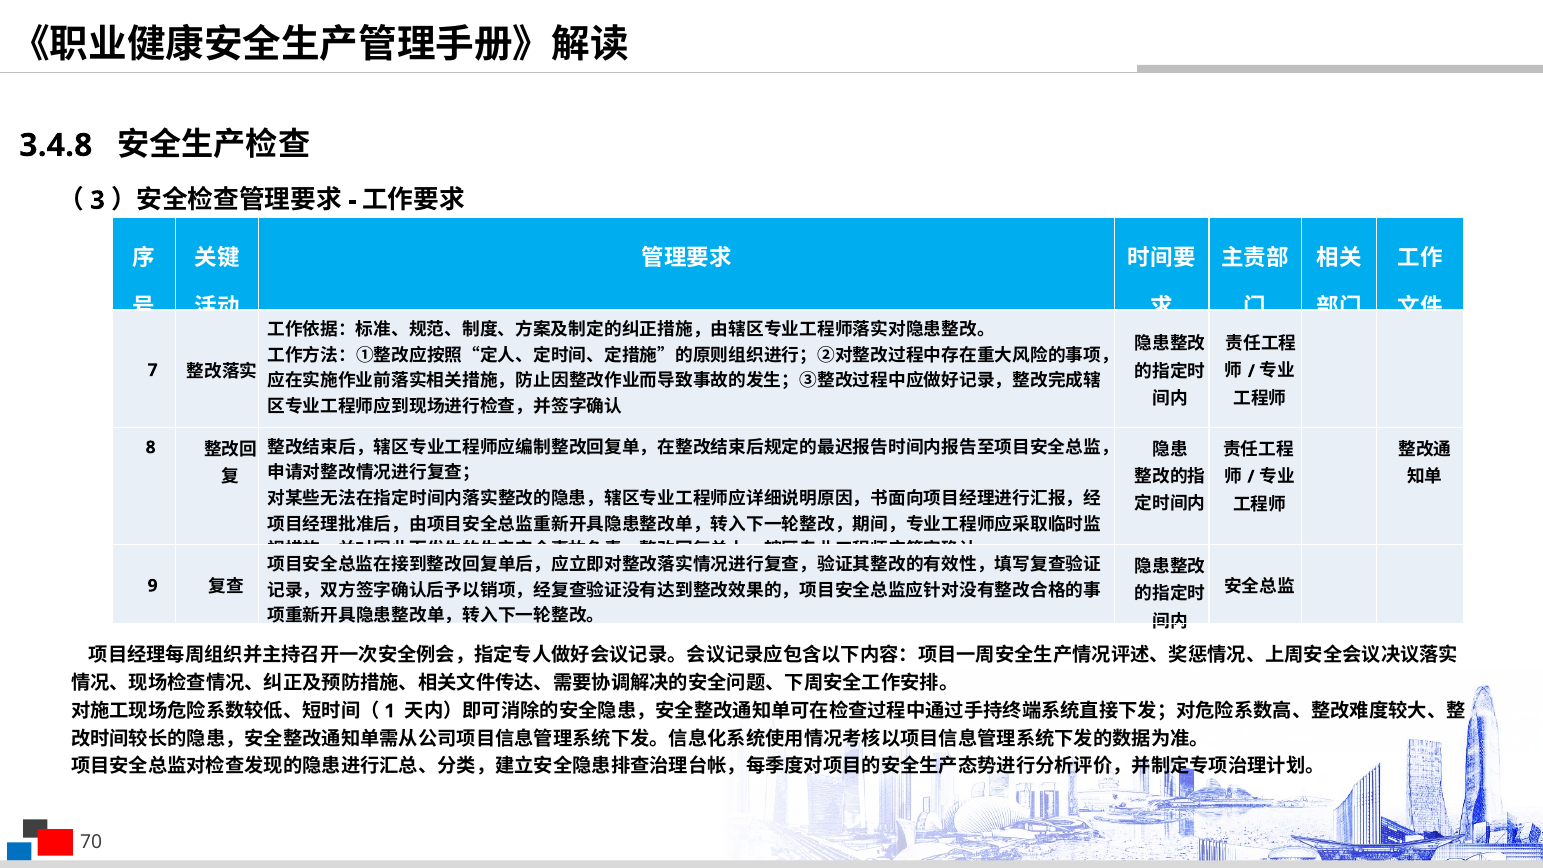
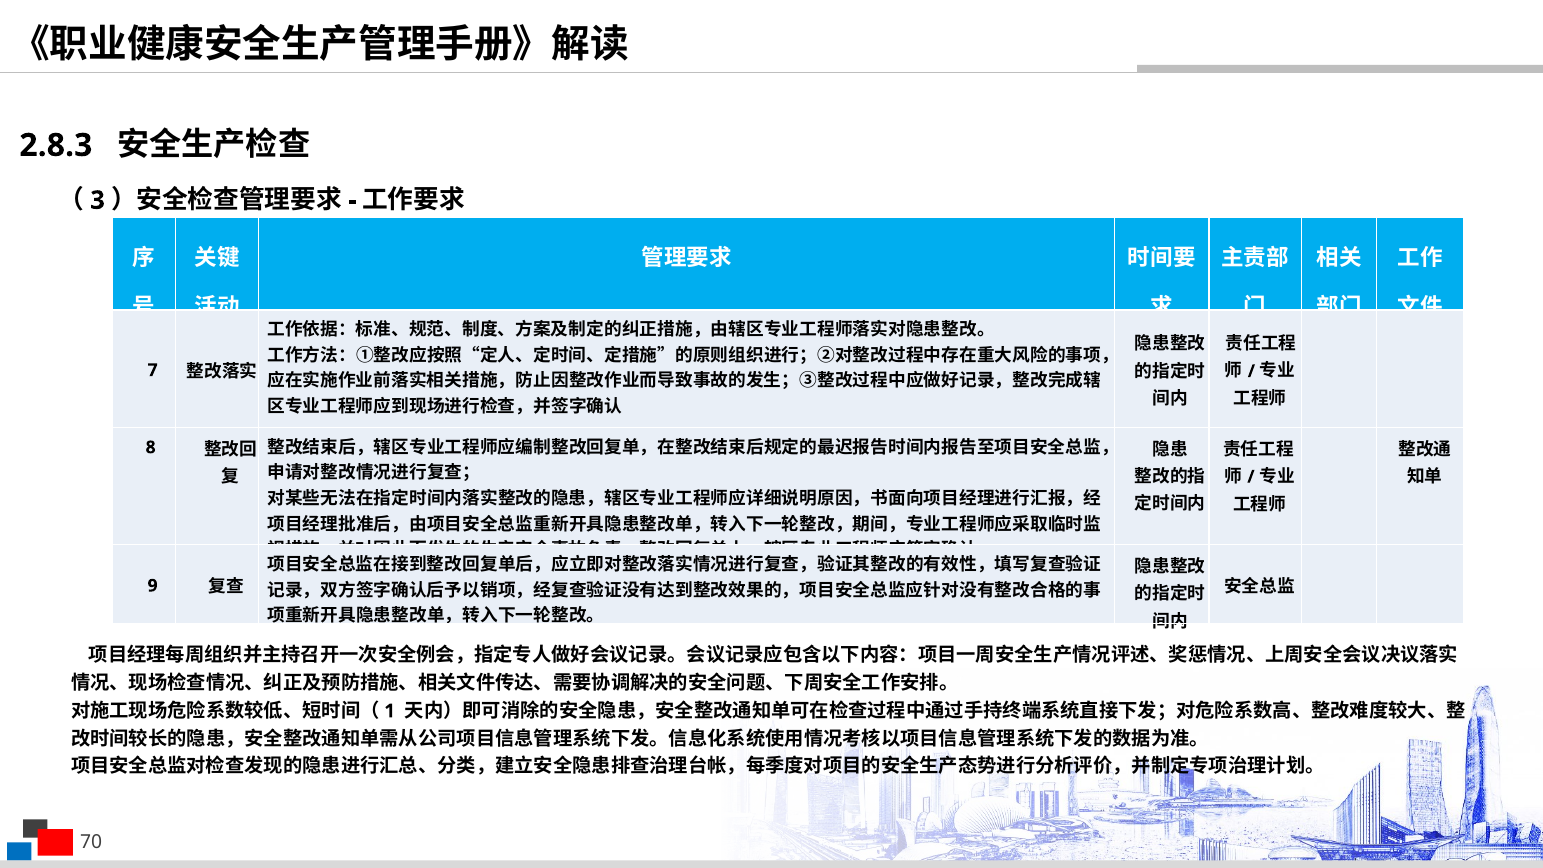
3.4.8: 3.4.8 -> 2.8.3 (56, 145)
